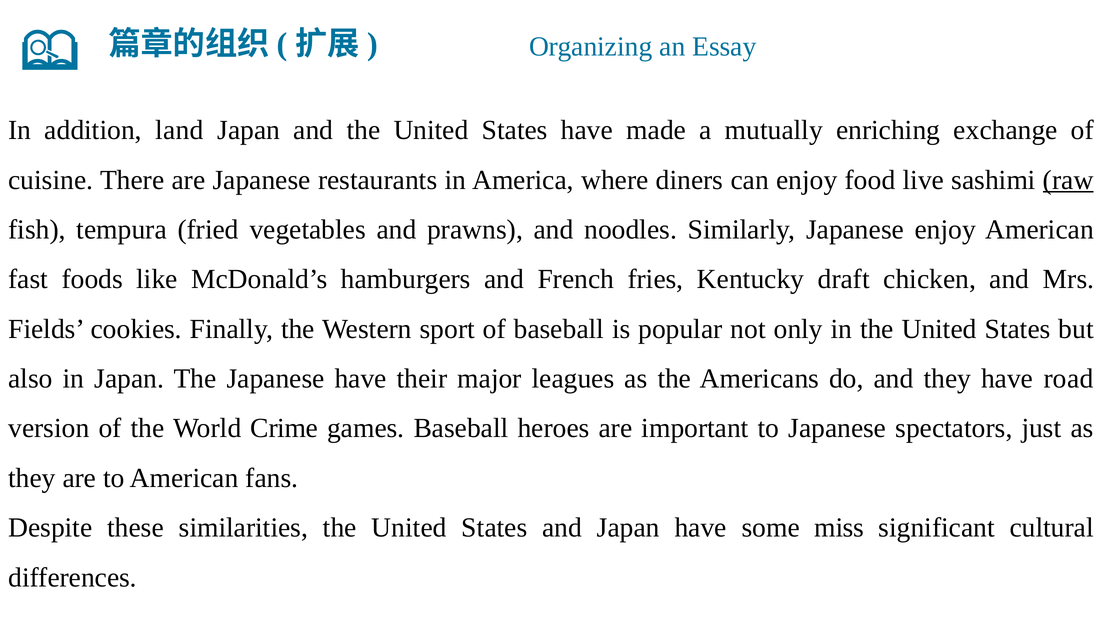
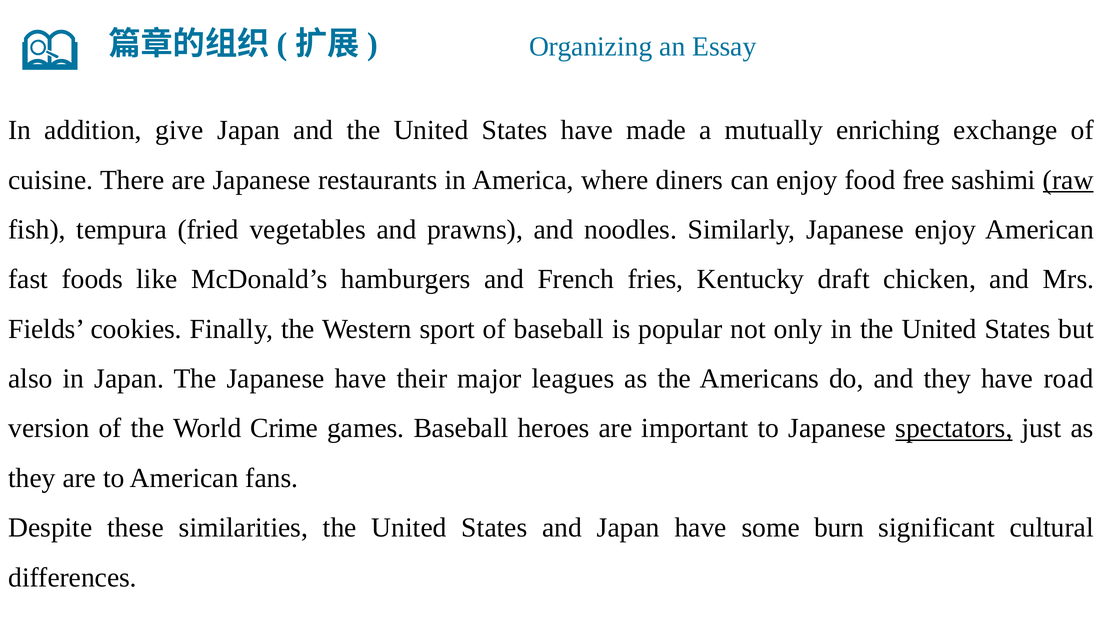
land: land -> give (179, 130)
live: live -> free (924, 180)
spectators underline: none -> present (954, 428)
miss: miss -> burn (839, 527)
